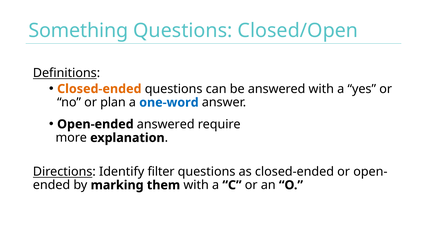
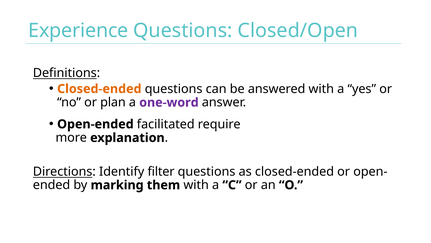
Something: Something -> Experience (78, 31)
one-word colour: blue -> purple (169, 102)
Open-ended answered: answered -> facilitated (166, 124)
